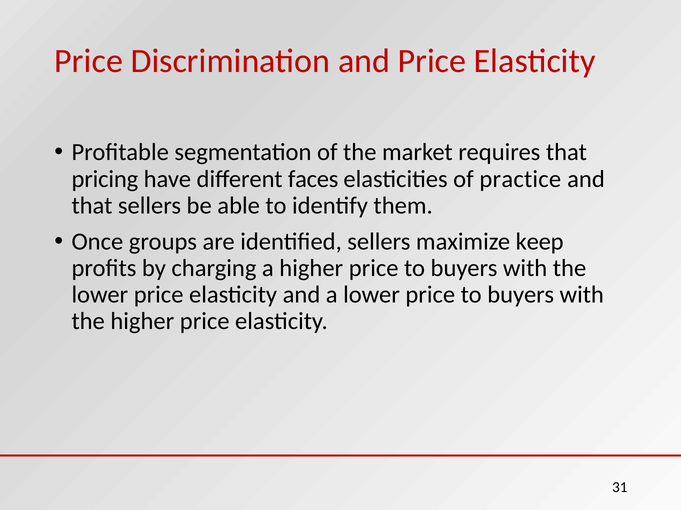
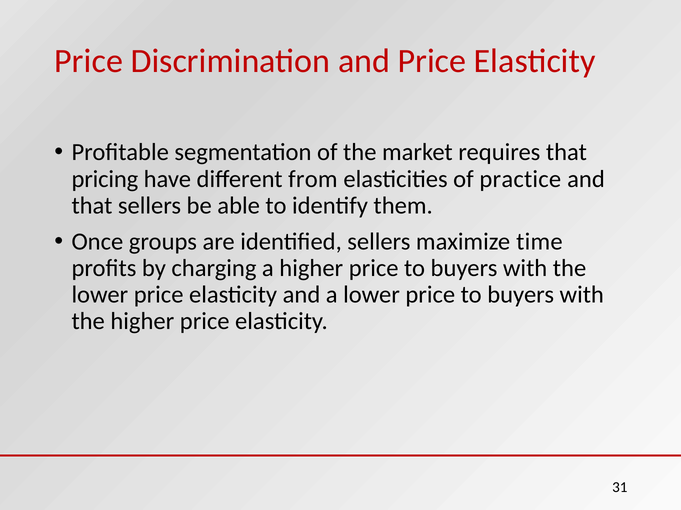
faces: faces -> from (313, 179)
keep: keep -> time (539, 242)
